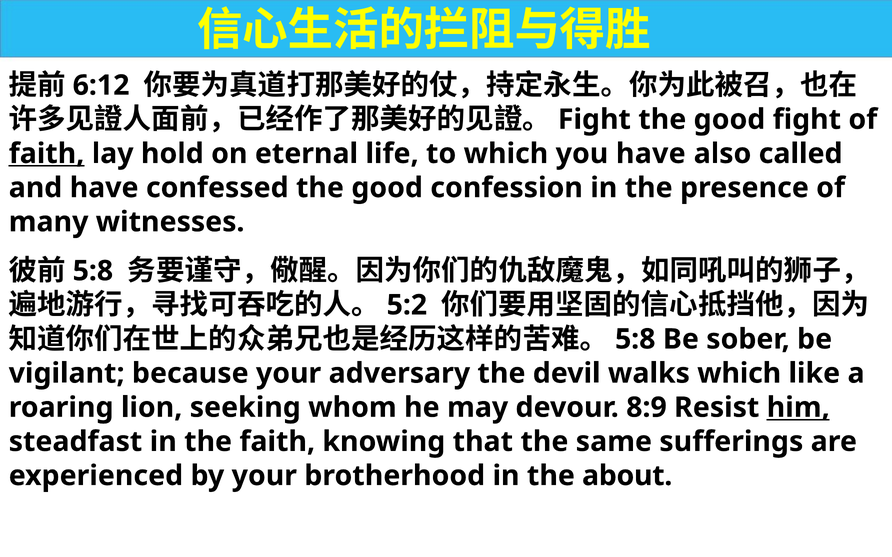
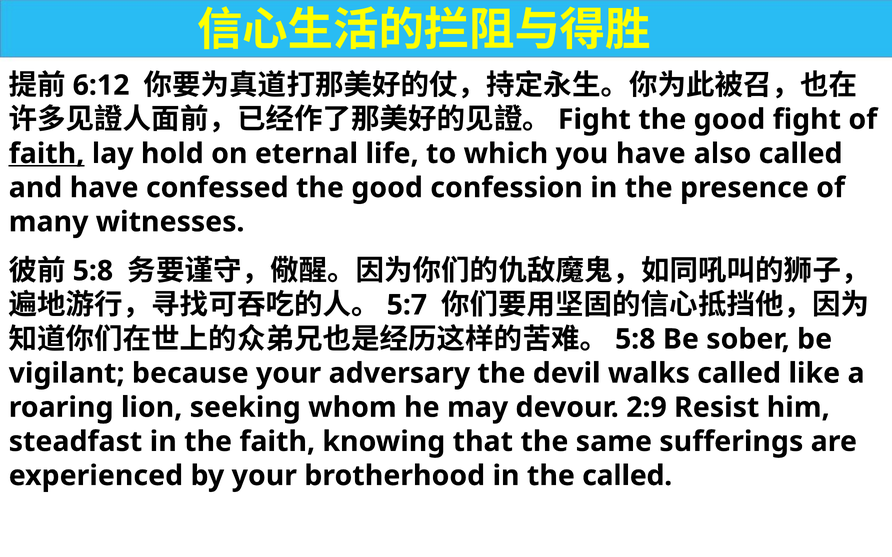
5:2: 5:2 -> 5:7 (407, 305)
walks which: which -> called (739, 374)
8:9: 8:9 -> 2:9 (646, 408)
him underline: present -> none (798, 408)
the about: about -> called (627, 476)
